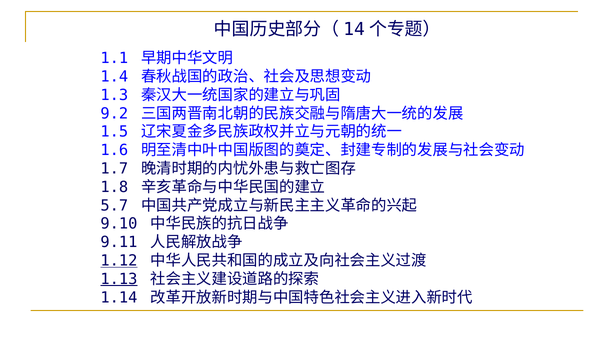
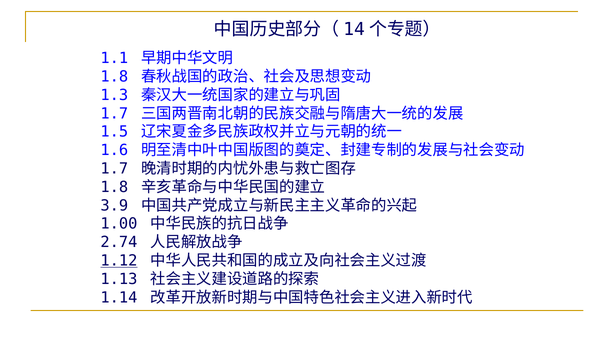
1.4: 1.4 -> 1.8 (114, 77)
9.2: 9.2 -> 1.7 (114, 114)
5.7: 5.7 -> 3.9 (114, 206)
9.10: 9.10 -> 1.00 (119, 224)
9.11: 9.11 -> 2.74 (119, 243)
1.13 underline: present -> none (119, 279)
